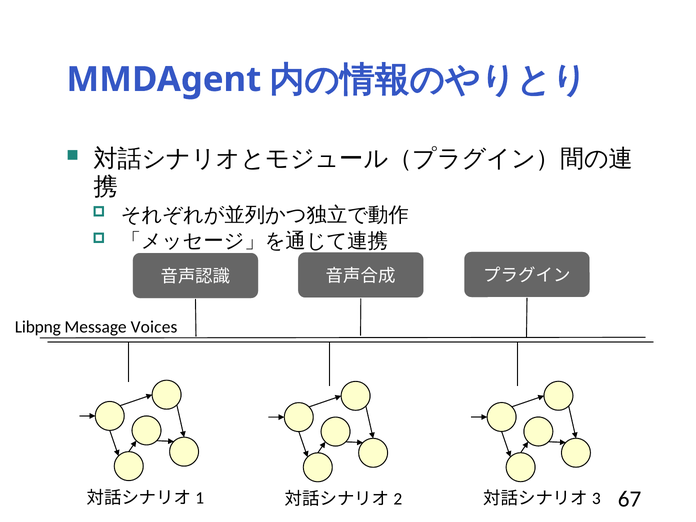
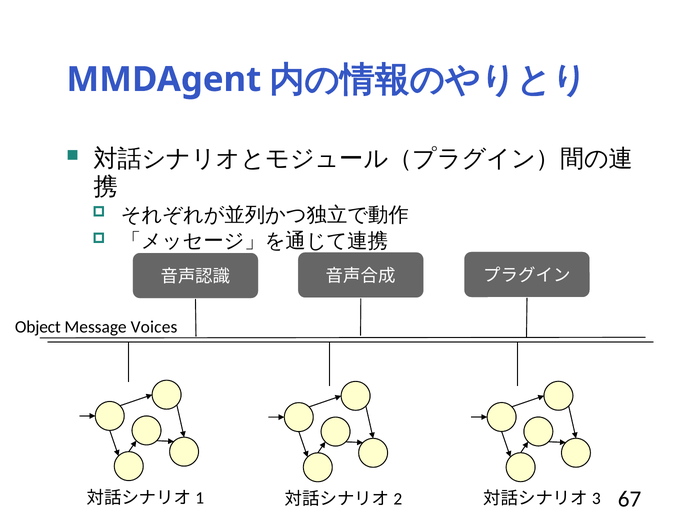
Libpng: Libpng -> Object (38, 327)
